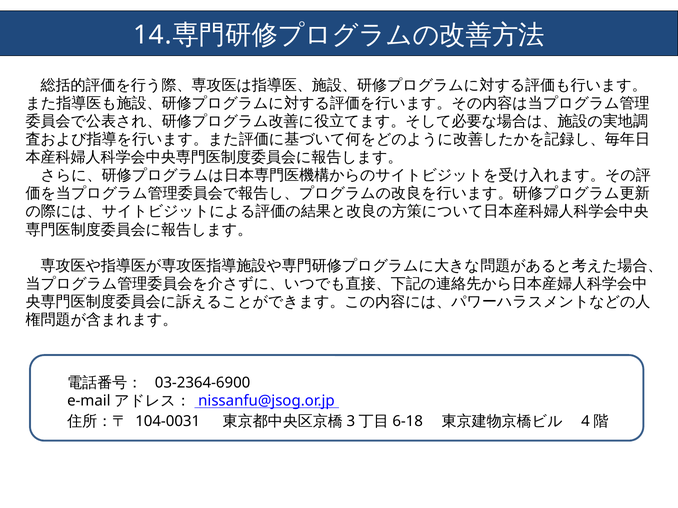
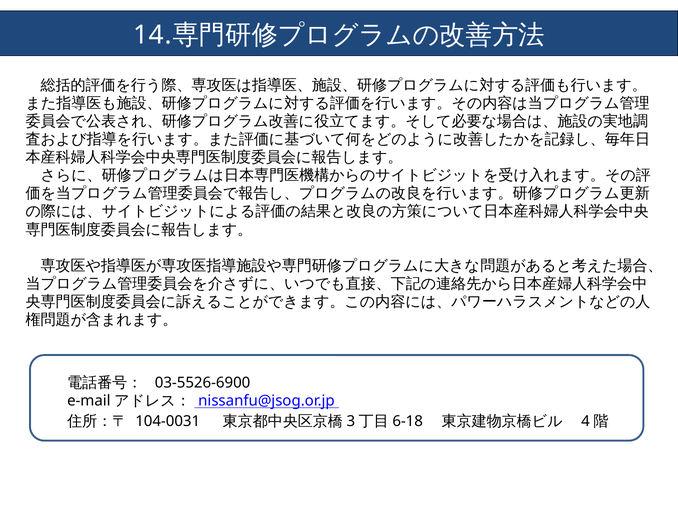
03-2364-6900: 03-2364-6900 -> 03-5526-6900 (203, 383)
